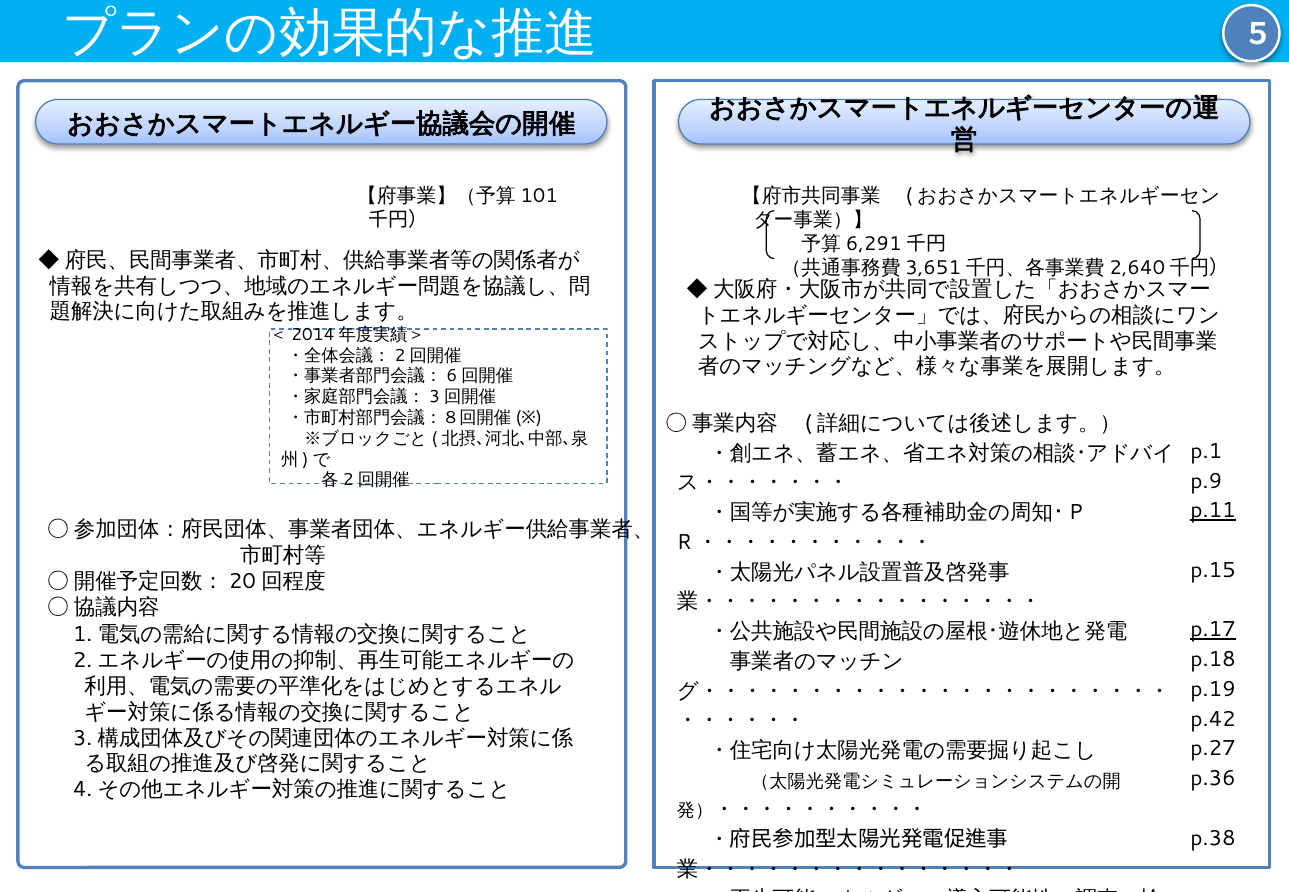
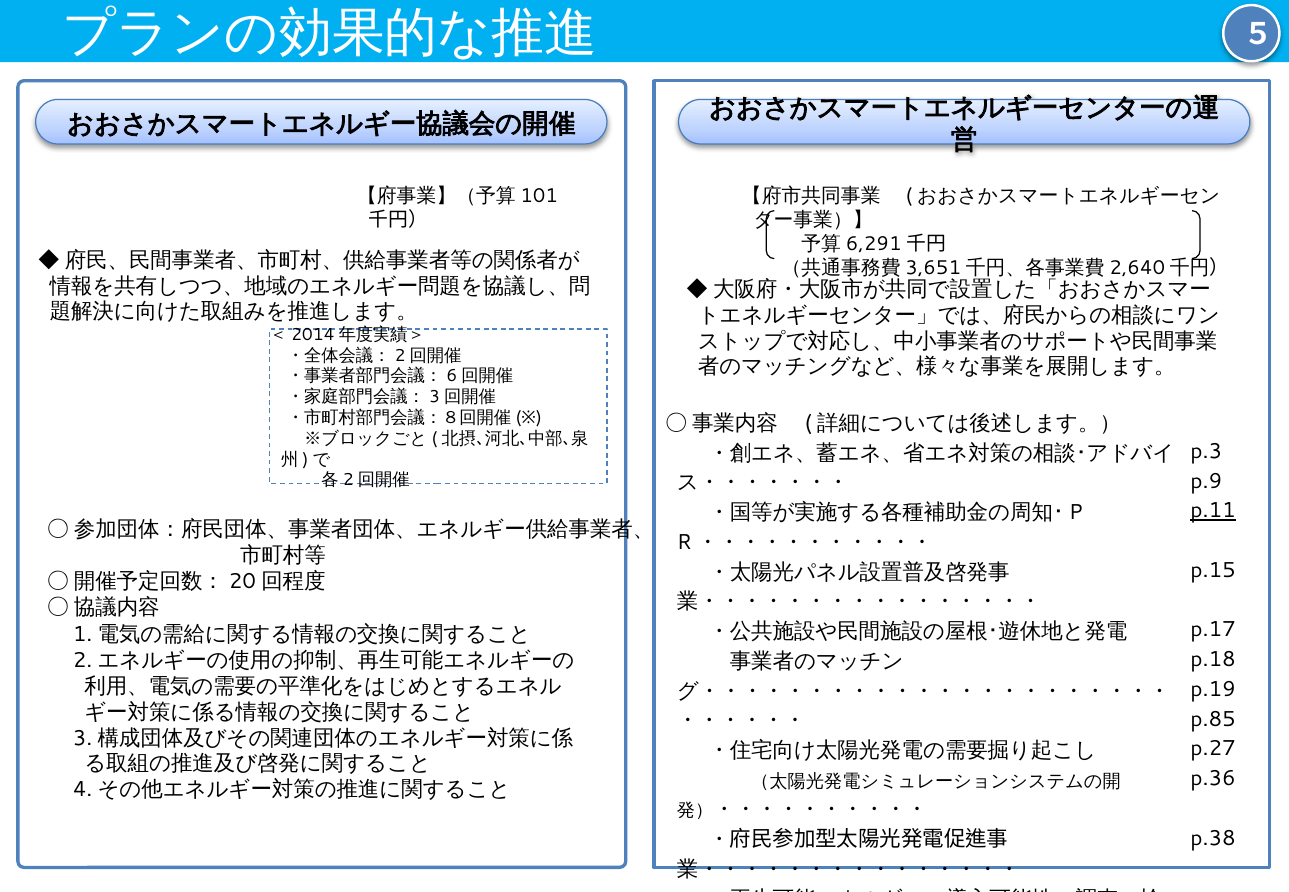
p.1: p.1 -> p.3 (1206, 452)
p.17 underline: present -> none (1213, 630)
p.42: p.42 -> p.85 (1213, 719)
